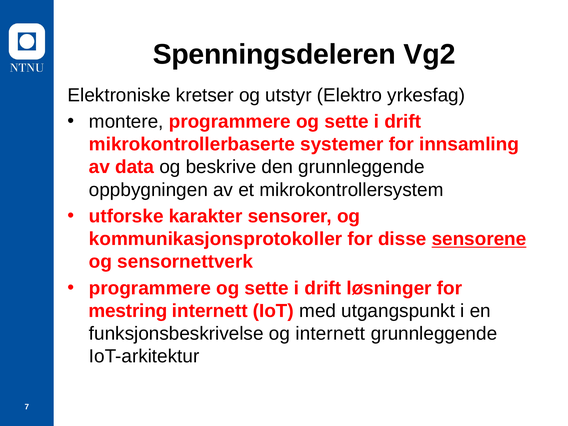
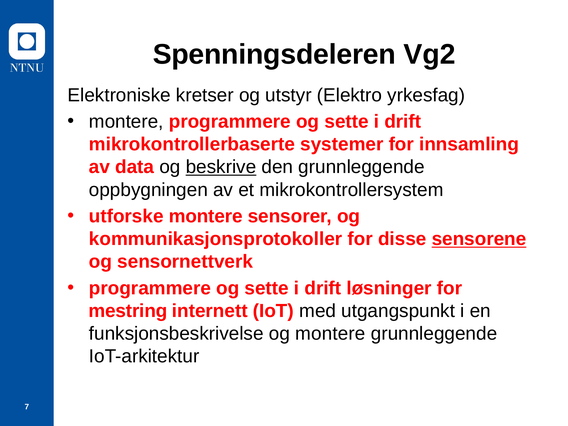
beskrive underline: none -> present (221, 167)
utforske karakter: karakter -> montere (206, 216)
og internett: internett -> montere (330, 334)
